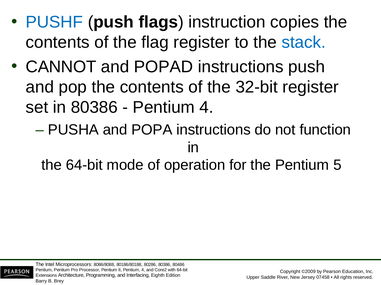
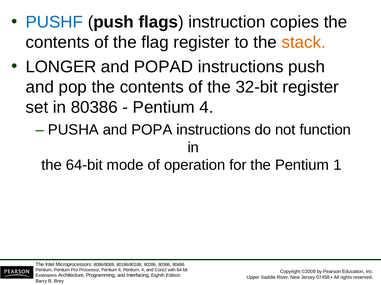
stack colour: blue -> orange (304, 42)
CANNOT: CANNOT -> LONGER (61, 67)
5: 5 -> 1 (337, 166)
